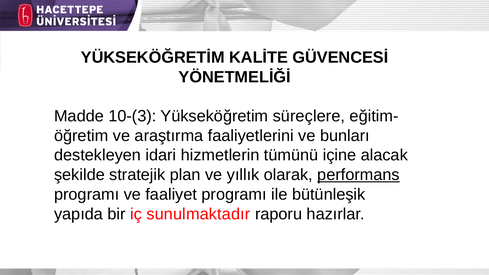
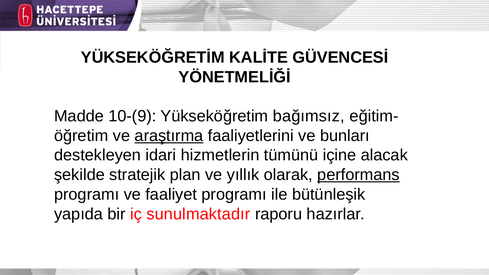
10-(3: 10-(3 -> 10-(9 (132, 116)
süreçlere: süreçlere -> bağımsız (309, 116)
araştırma underline: none -> present (169, 136)
